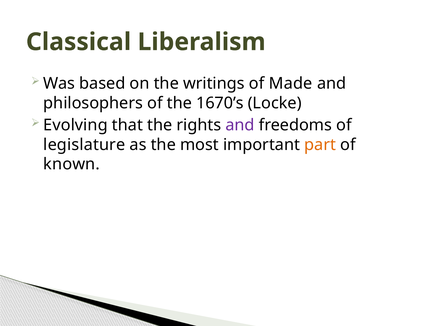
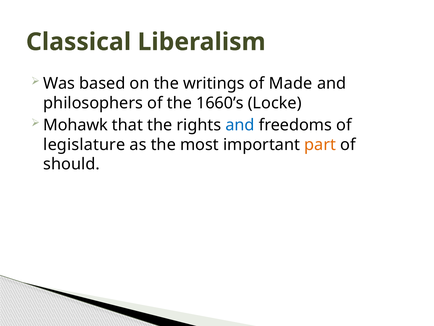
1670’s: 1670’s -> 1660’s (220, 103)
Evolving: Evolving -> Mohawk (76, 125)
and colour: purple -> blue (240, 125)
known: known -> should (72, 164)
